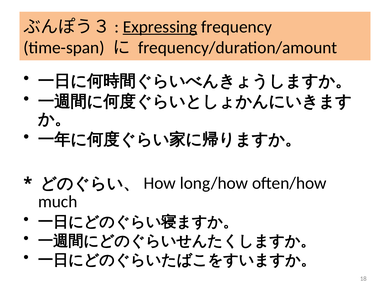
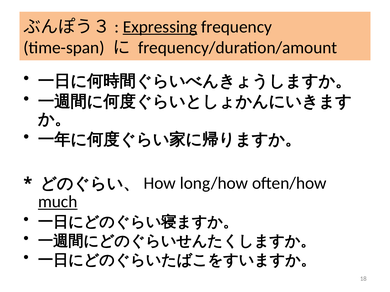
much underline: none -> present (58, 202)
